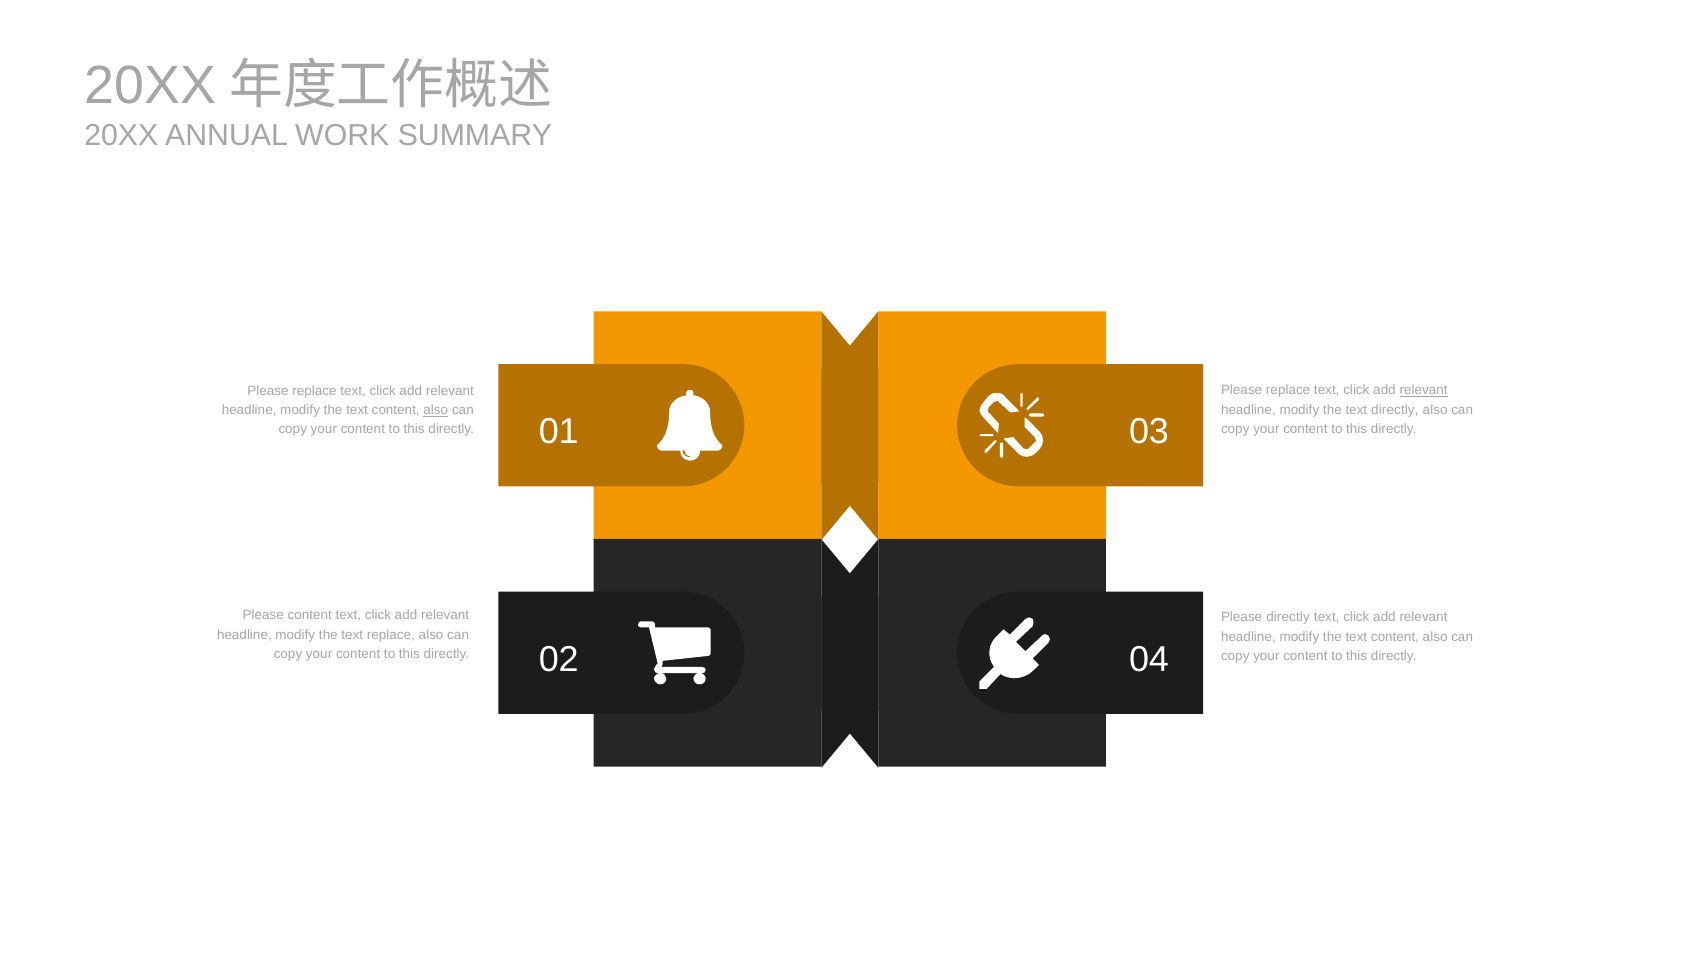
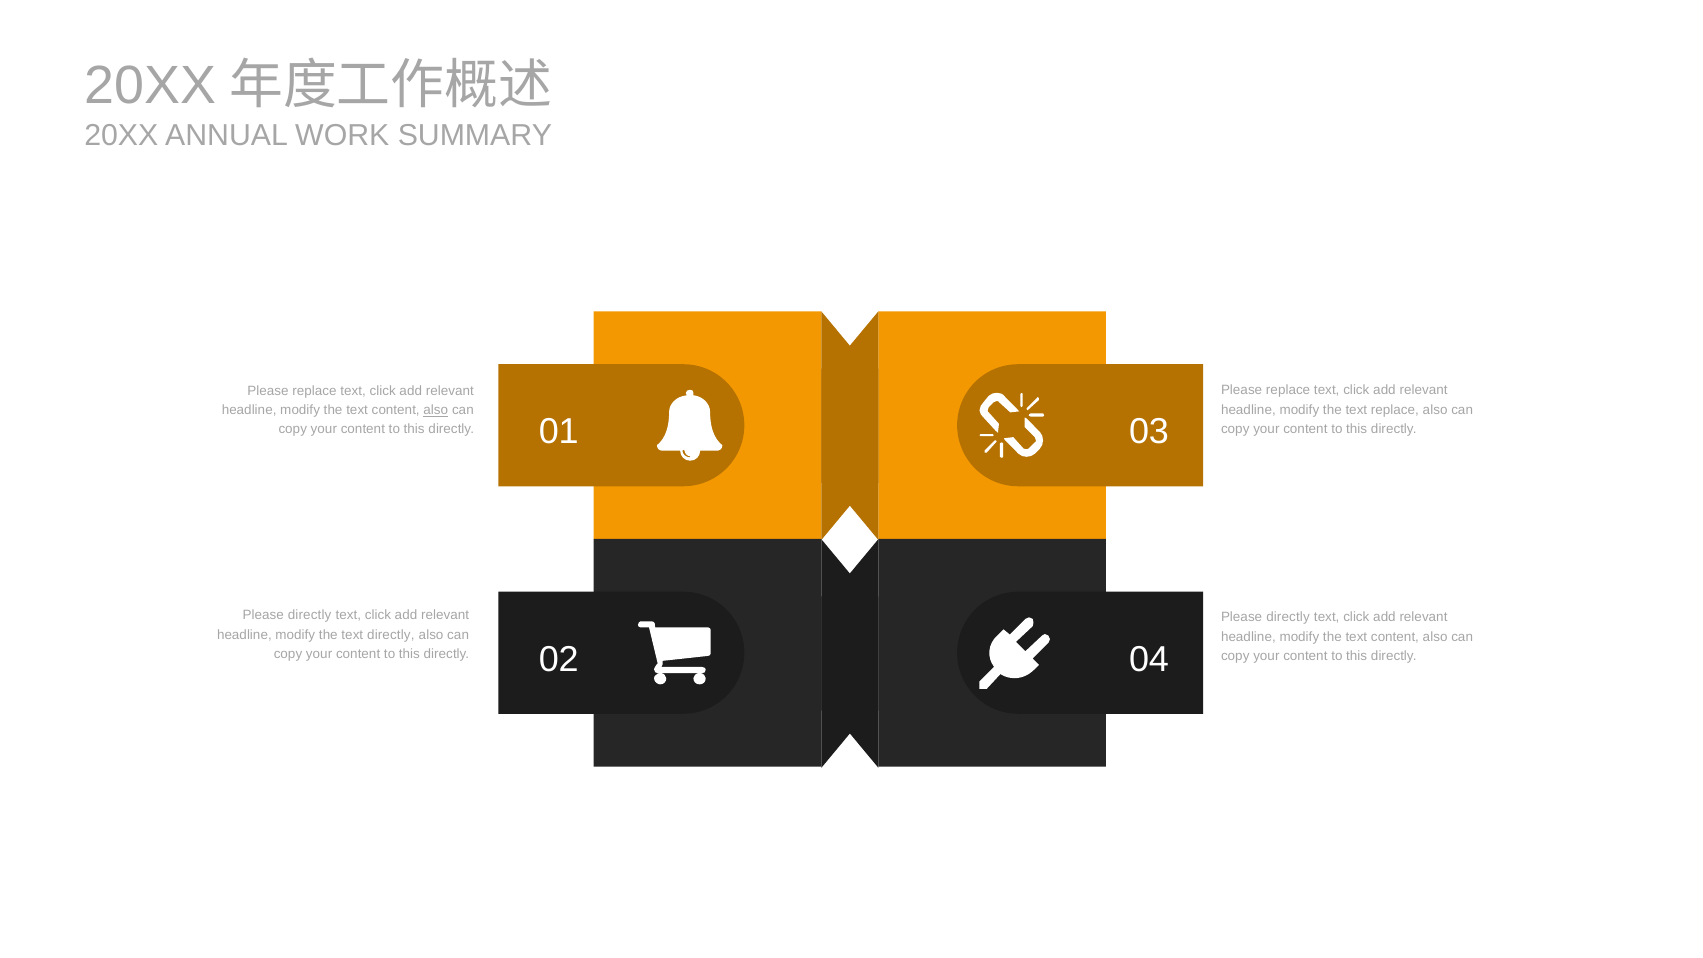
relevant underline: present -> none (1424, 390)
text directly: directly -> replace (1395, 410)
content: content -> directly (310, 615)
text replace: replace -> directly (391, 635)
